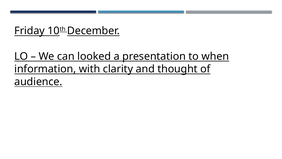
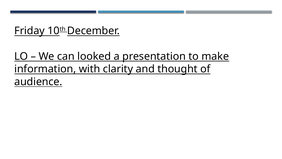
when: when -> make (215, 56)
